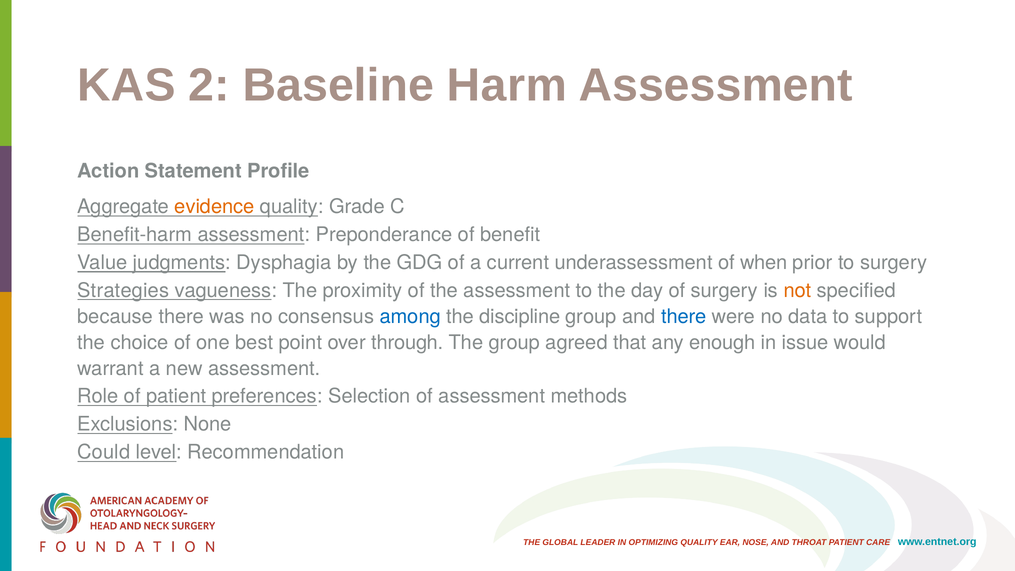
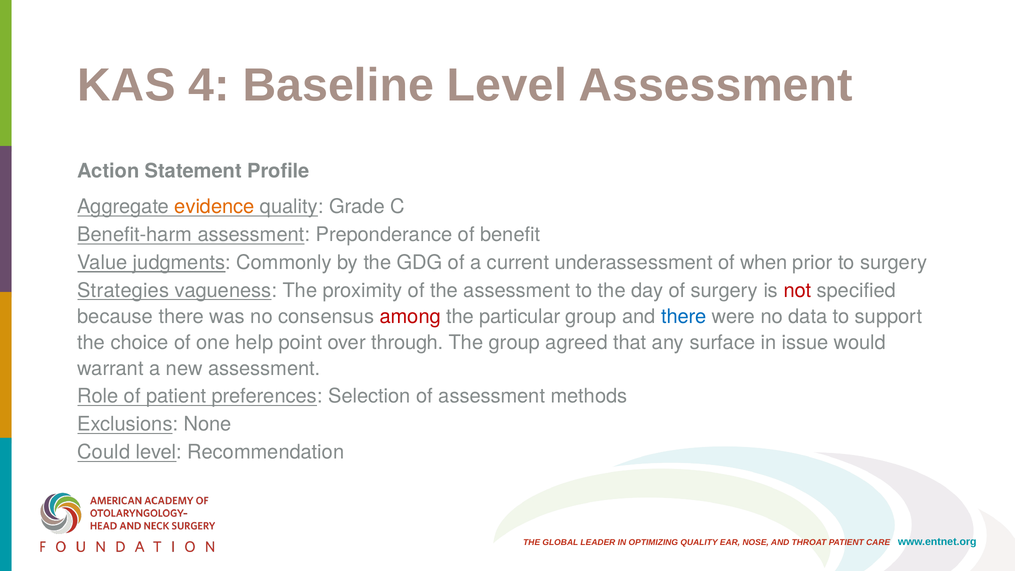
2: 2 -> 4 (209, 85)
Baseline Harm: Harm -> Level (507, 85)
Dysphagia: Dysphagia -> Commonly (284, 262)
not colour: orange -> red (797, 290)
among colour: blue -> red (410, 316)
discipline: discipline -> particular (520, 316)
best: best -> help (254, 342)
enough: enough -> surface (722, 342)
